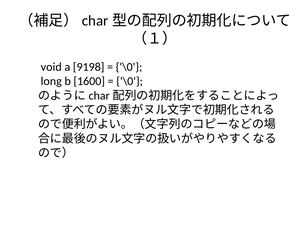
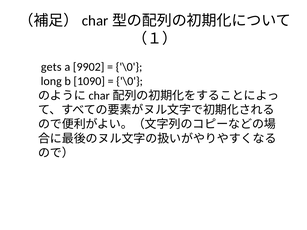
void: void -> gets (51, 67)
9198: 9198 -> 9902 (89, 67)
1600: 1600 -> 1090 (89, 81)
